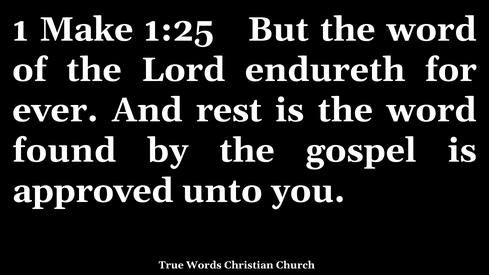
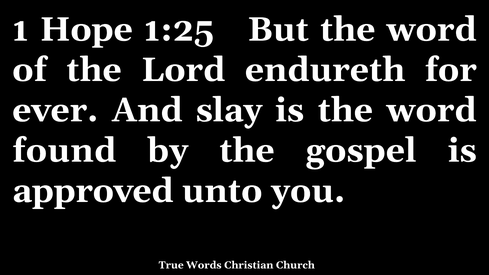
Make: Make -> Hope (86, 30)
rest: rest -> slay (229, 110)
